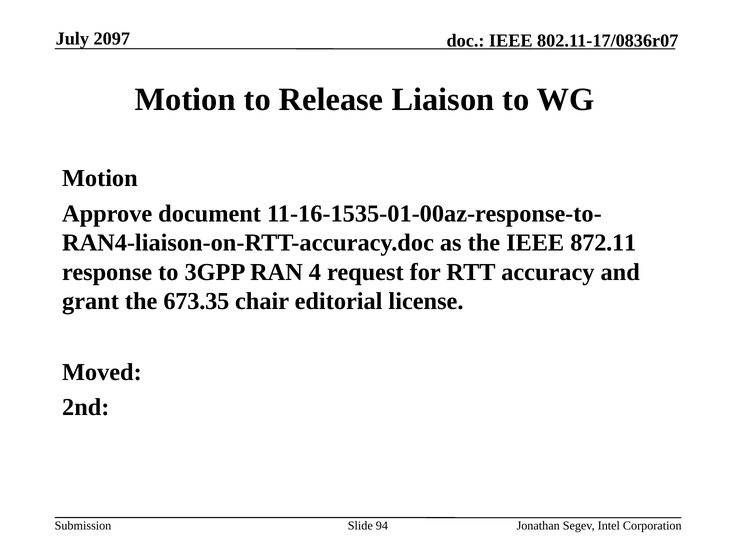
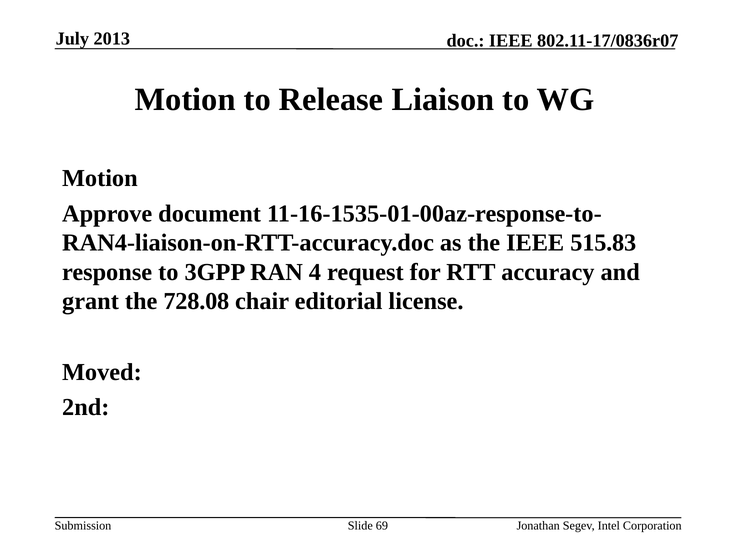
2097: 2097 -> 2013 (112, 39)
872.11: 872.11 -> 515.83 (603, 243)
673.35: 673.35 -> 728.08 (196, 301)
94: 94 -> 69 (382, 525)
